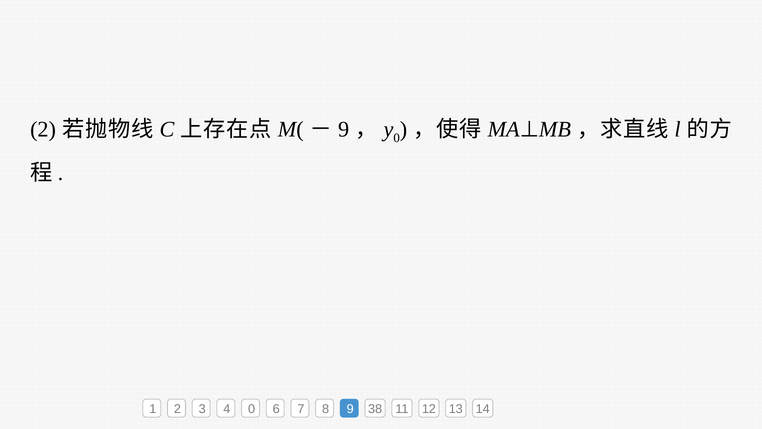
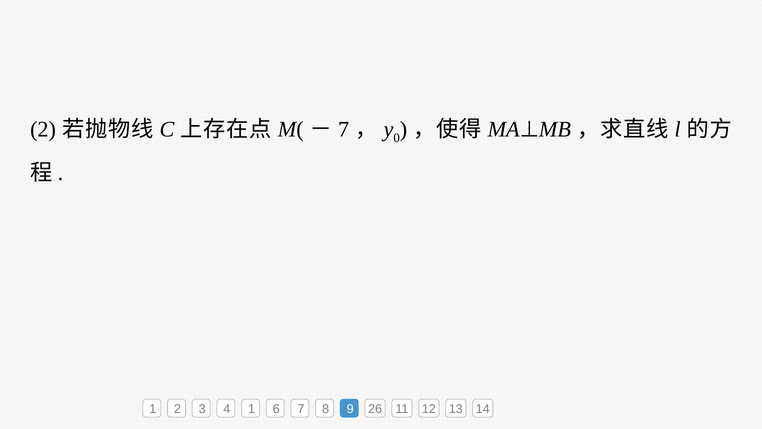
9: 9 -> 7 (344, 129)
4 0: 0 -> 1 (252, 409)
38: 38 -> 26 (375, 409)
